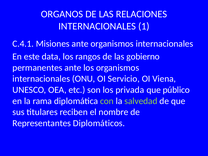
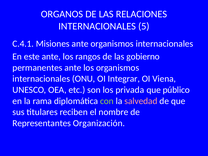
1: 1 -> 5 (144, 26)
este data: data -> ante (51, 57)
Servicio: Servicio -> Integrar (124, 79)
salvedad colour: light green -> pink (141, 101)
Diplomáticos: Diplomáticos -> Organización (99, 123)
